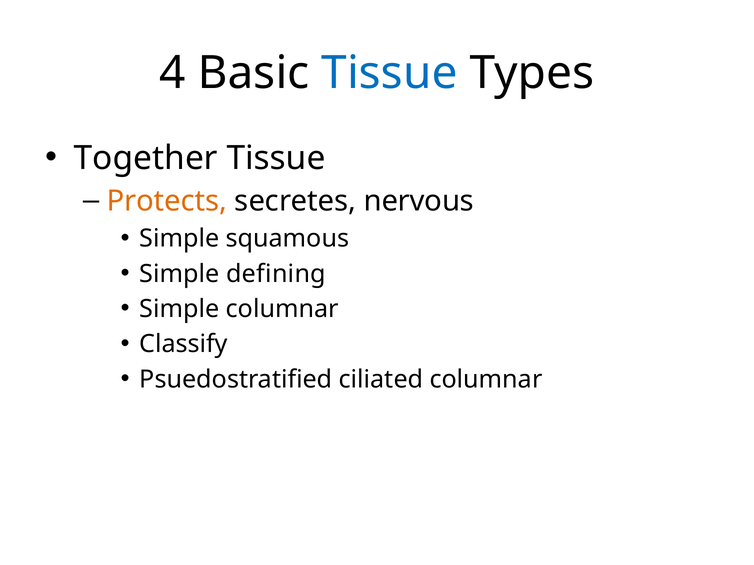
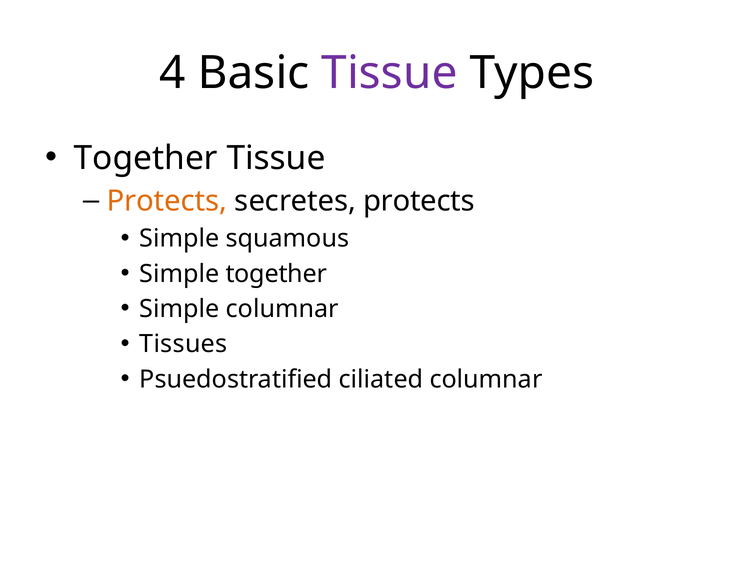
Tissue colour: blue -> purple (389, 73)
secretes nervous: nervous -> protects (419, 201)
Simple defining: defining -> together (276, 274)
Classify: Classify -> Tissues (183, 344)
